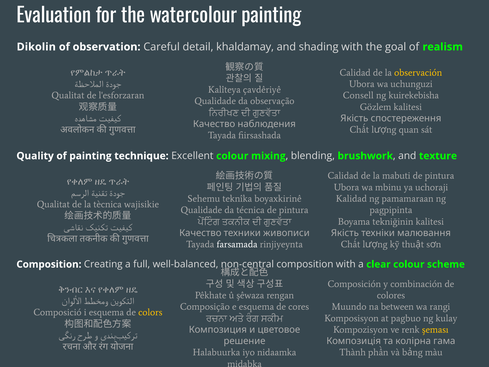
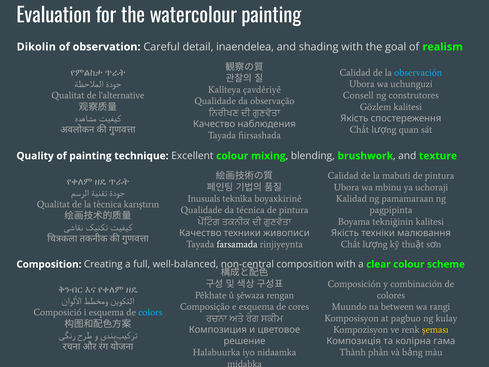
khaldamay: khaldamay -> inaendelea (245, 47)
observación colour: yellow -> light blue (418, 73)
l'esforzaran: l'esforzaran -> l'alternative (122, 95)
kuirekebisha: kuirekebisha -> construtores (414, 95)
Sehemu: Sehemu -> Inusuals (204, 199)
wajisikie: wajisikie -> karıştırın (142, 204)
colors colour: yellow -> light blue (150, 312)
